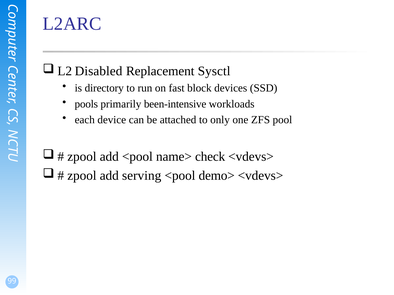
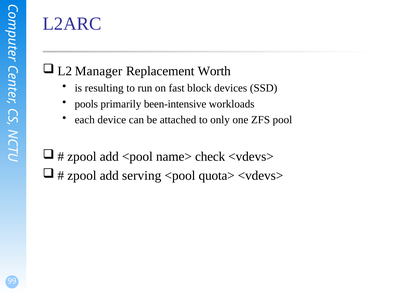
Disabled: Disabled -> Manager (99, 71)
Sysctl: Sysctl -> Worth (214, 71)
directory: directory -> resulting (104, 88)
demo>: demo> -> quota> (217, 176)
